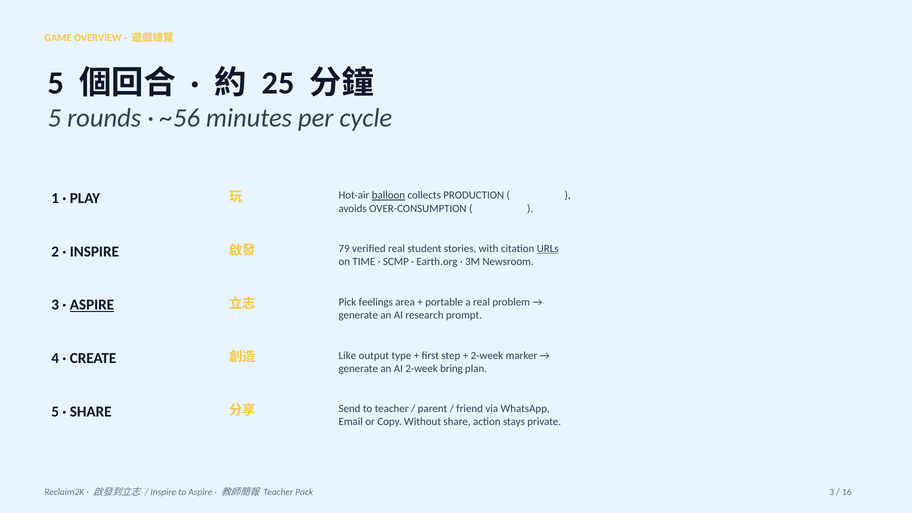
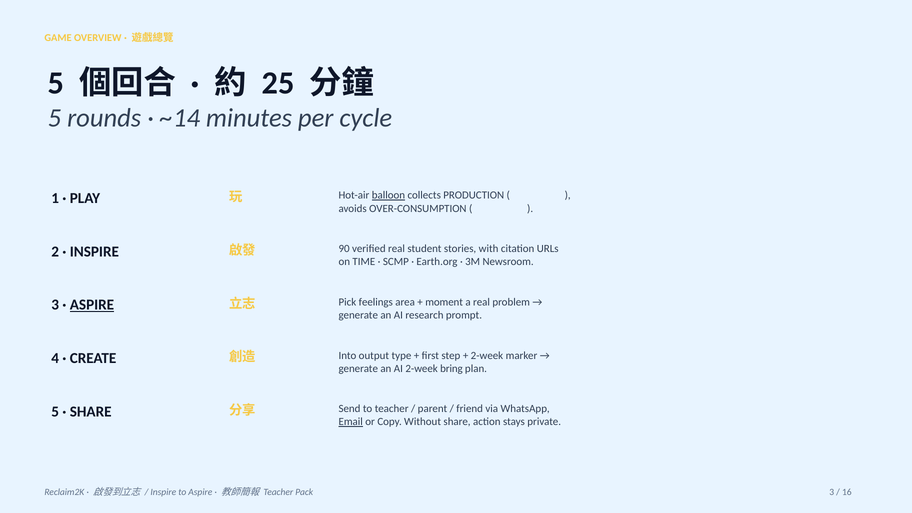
~56: ~56 -> ~14 (180, 118)
79: 79 -> 90 (344, 249)
URLs underline: present -> none (548, 249)
portable: portable -> moment (444, 302)
Like: Like -> Into (347, 355)
Email underline: none -> present (351, 422)
